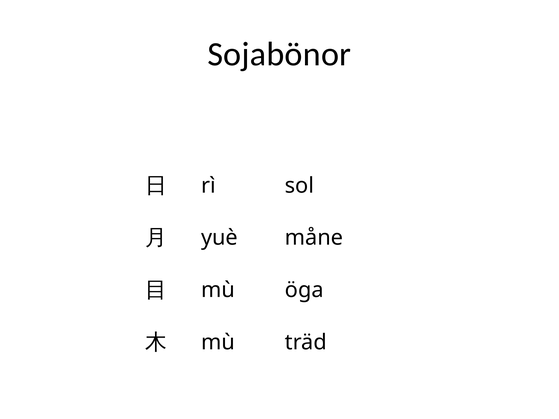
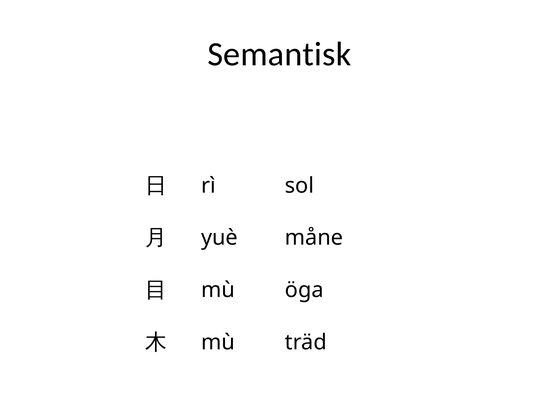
Sojabönor: Sojabönor -> Semantisk (279, 54)
